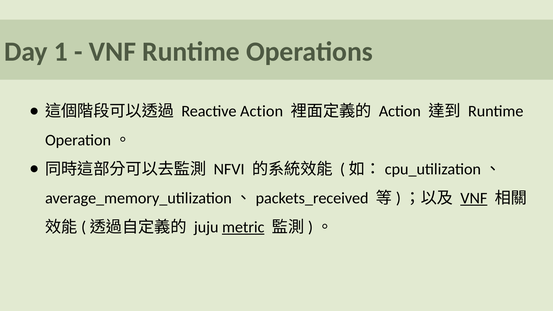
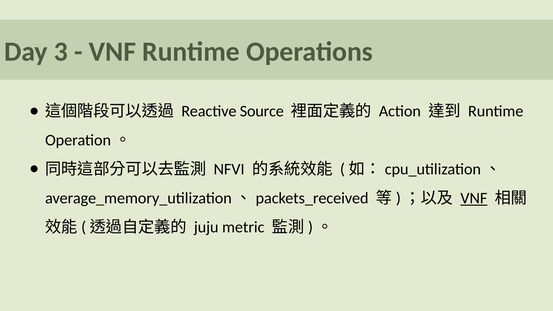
1: 1 -> 3 (61, 52)
Reactive Action: Action -> Source (262, 111)
metric underline: present -> none (243, 227)
